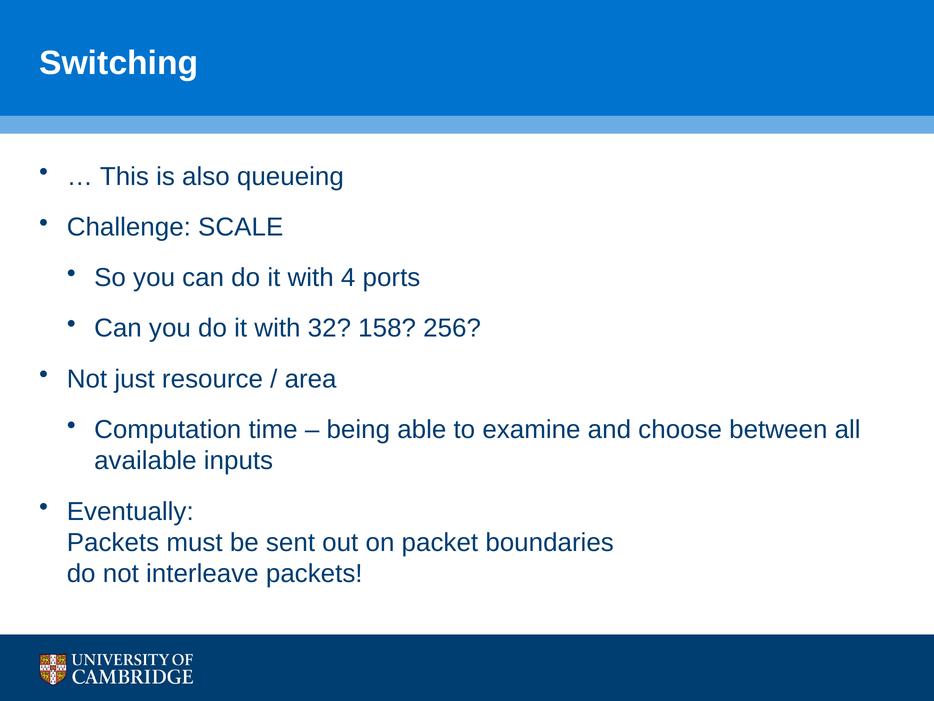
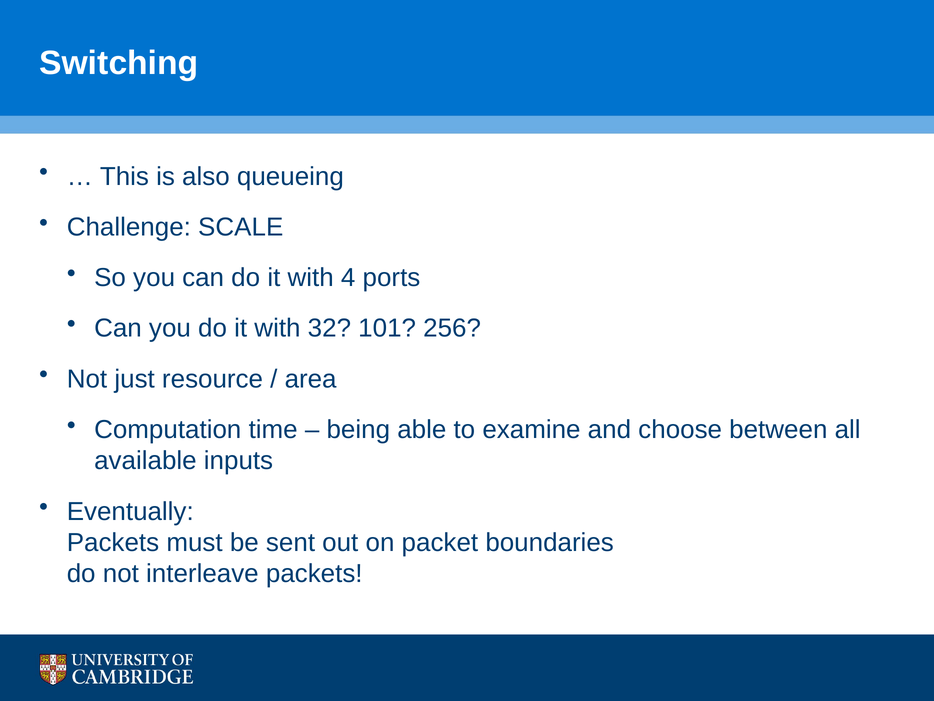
158: 158 -> 101 (387, 328)
